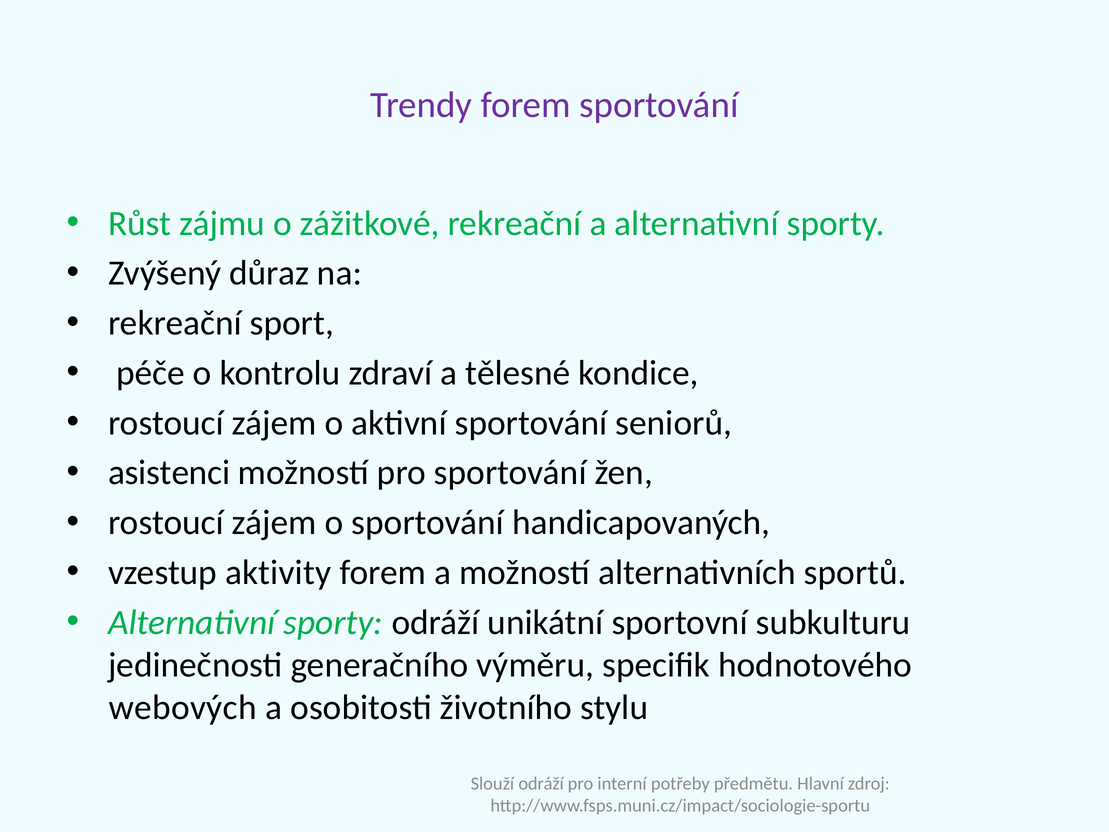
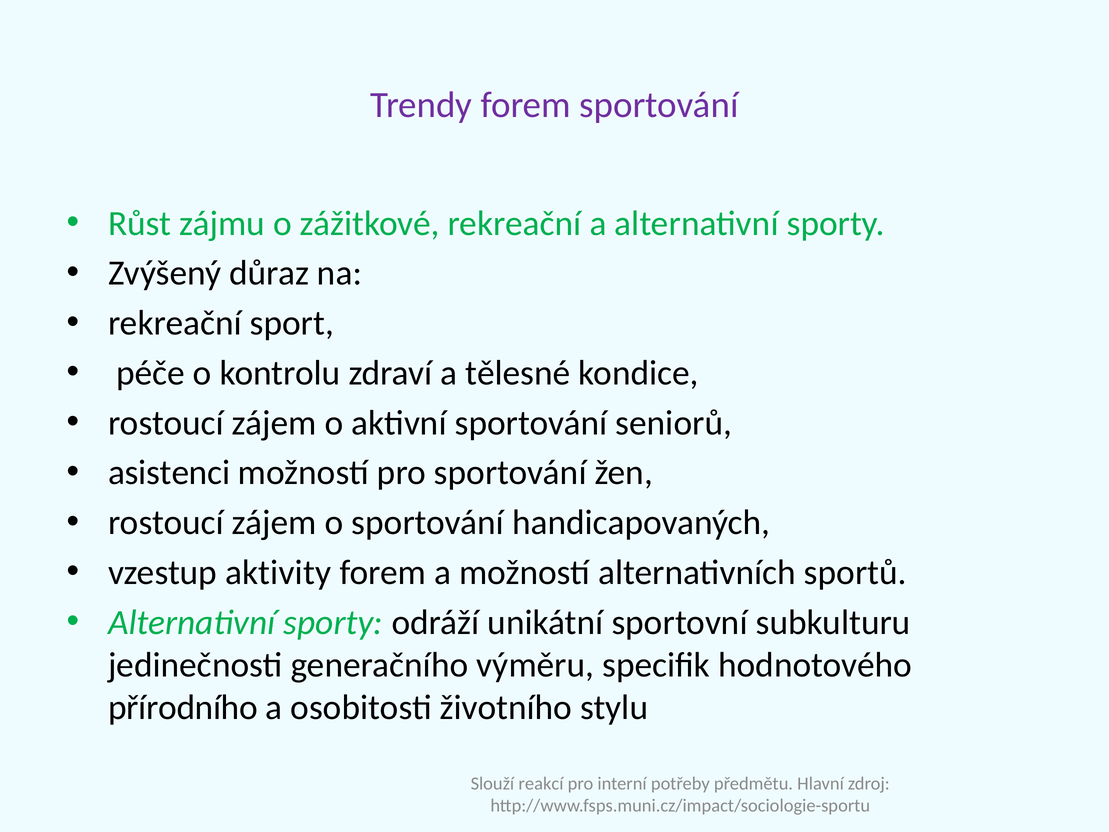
webových: webových -> přírodního (183, 707)
Slouží odráží: odráží -> reakcí (541, 783)
